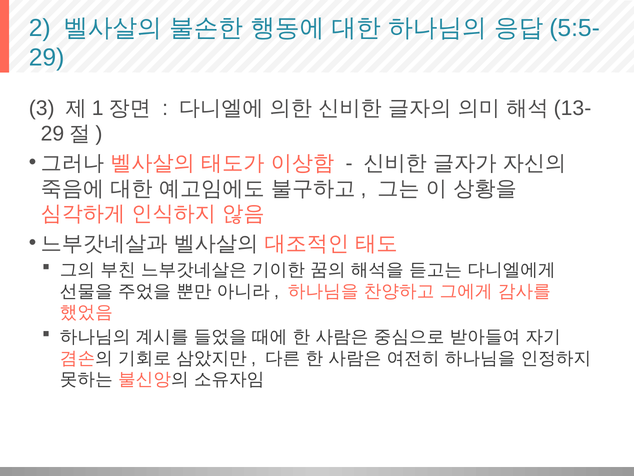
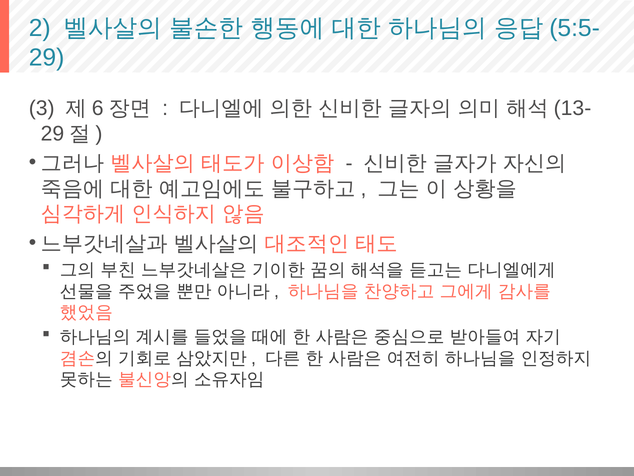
1: 1 -> 6 (98, 108)
